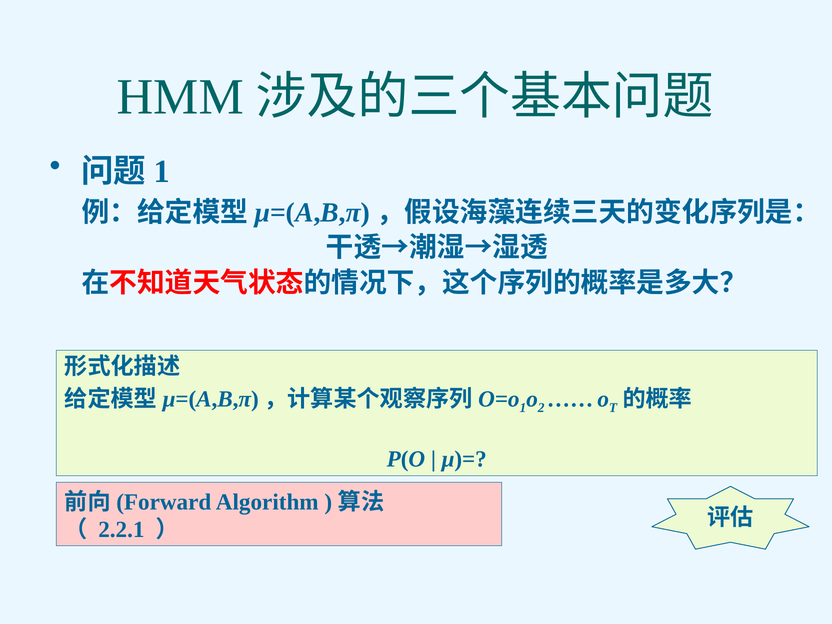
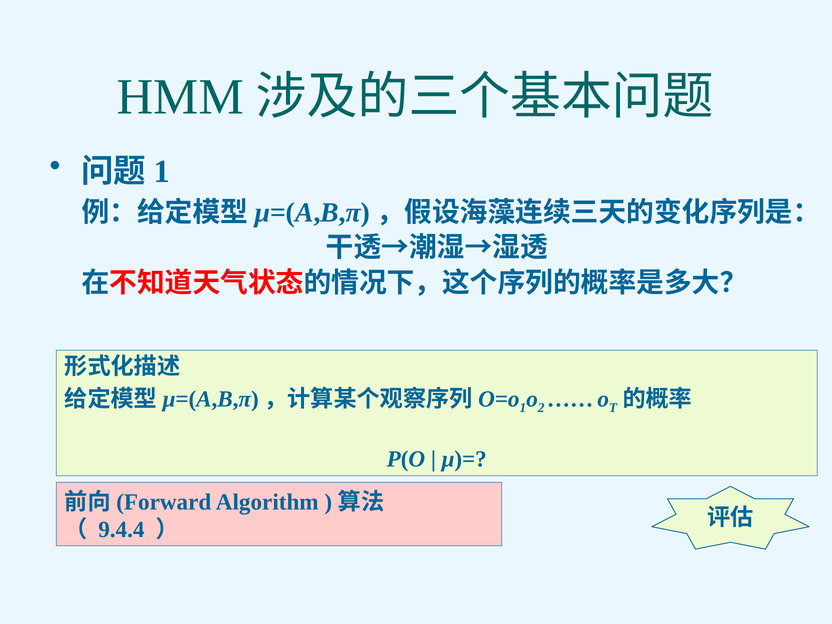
2.2.1: 2.2.1 -> 9.4.4 (121, 530)
